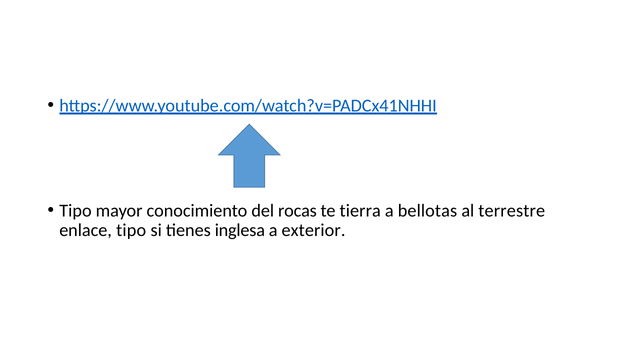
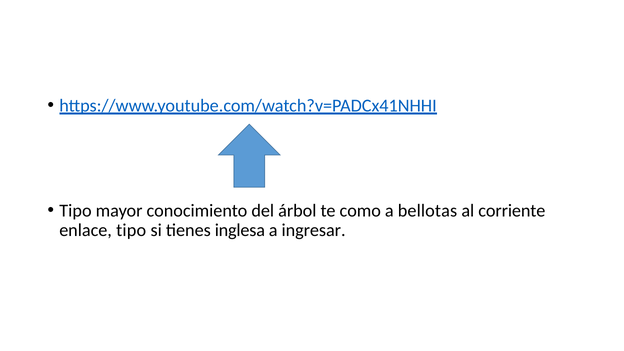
rocas: rocas -> árbol (297, 211)
tierra: tierra -> como (360, 211)
terrestre: terrestre -> corriente (512, 211)
exterior: exterior -> ingresar (314, 230)
